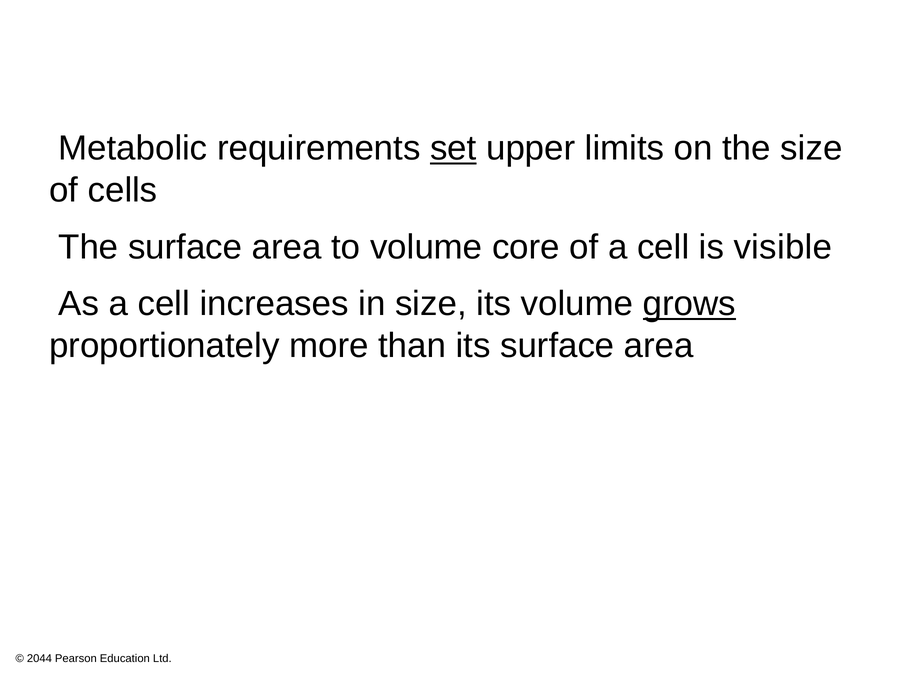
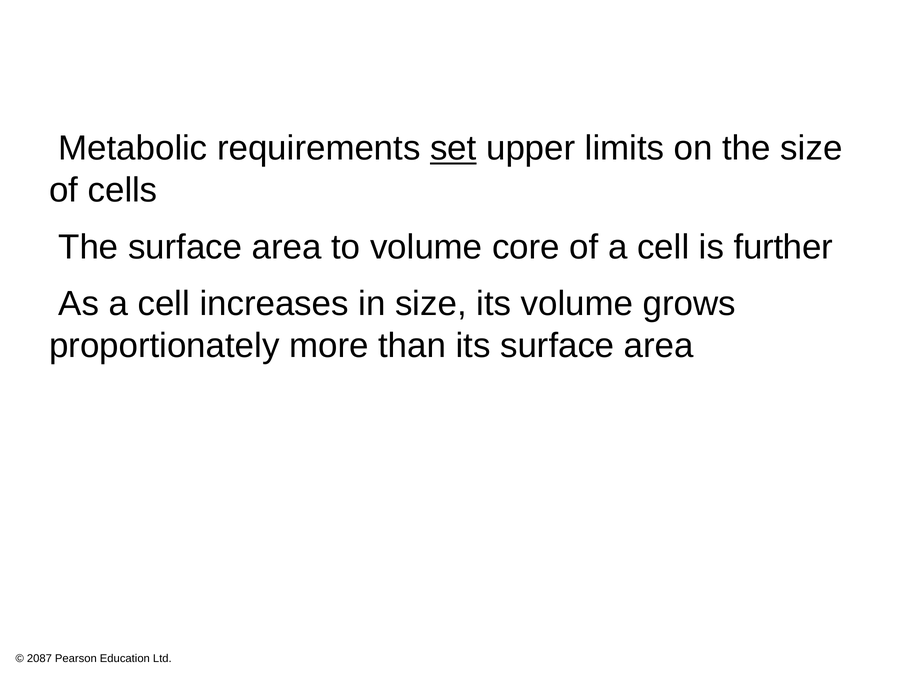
visible: visible -> further (783, 247)
grows underline: present -> none (689, 304)
2044: 2044 -> 2087 (39, 659)
